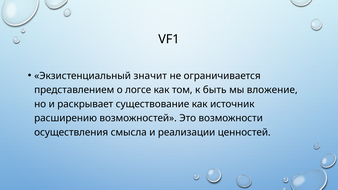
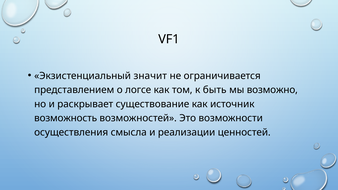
вложение: вложение -> возможно (272, 90)
расширению: расширению -> возможность (66, 118)
